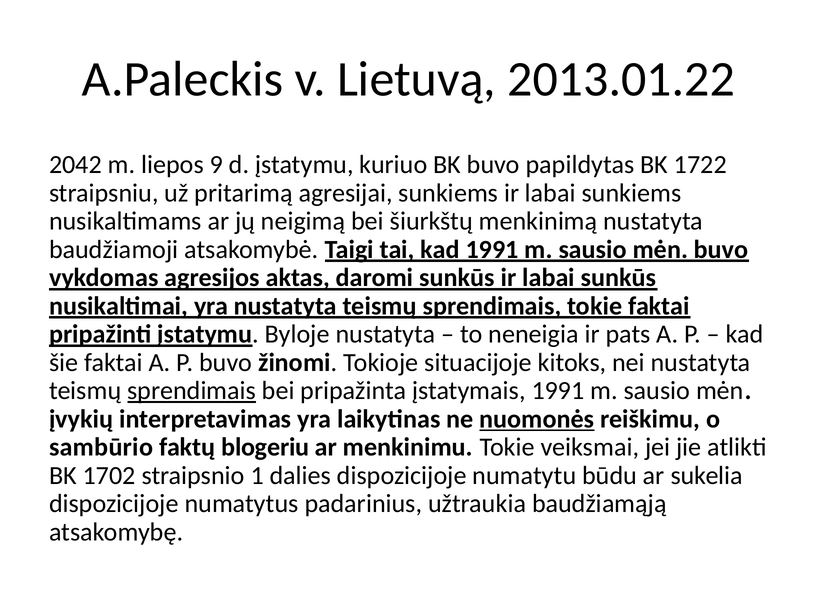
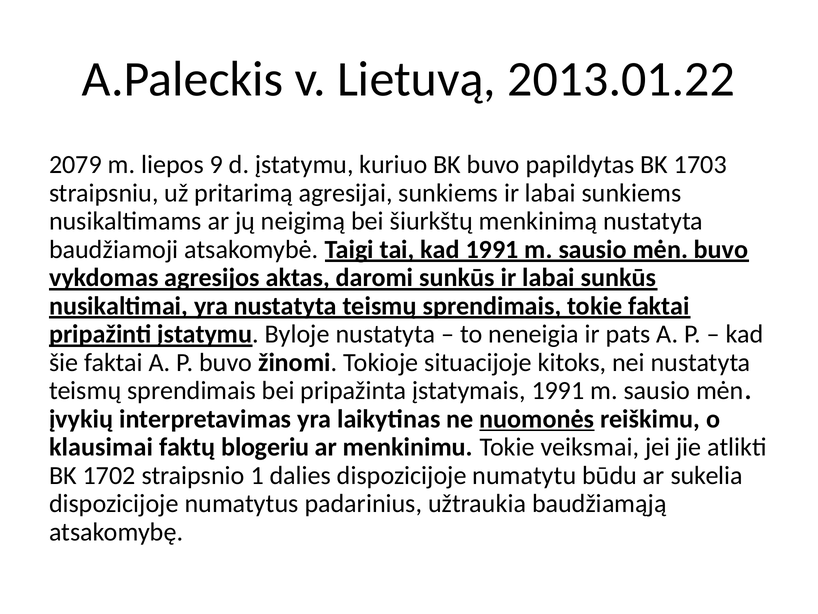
2042: 2042 -> 2079 (76, 165)
1722: 1722 -> 1703 (700, 165)
sprendimais underline: present -> none (192, 390)
sambūrio: sambūrio -> klausimai (101, 447)
